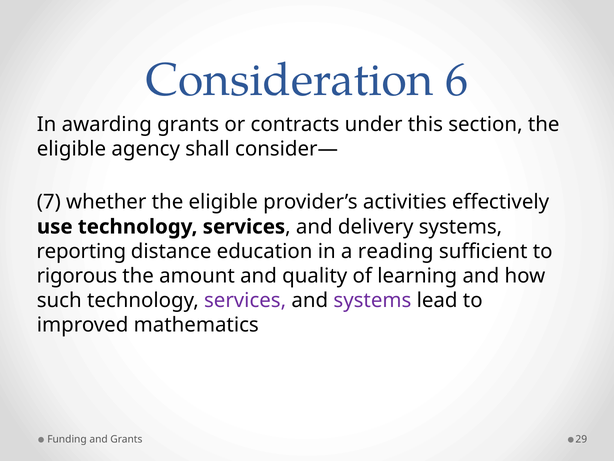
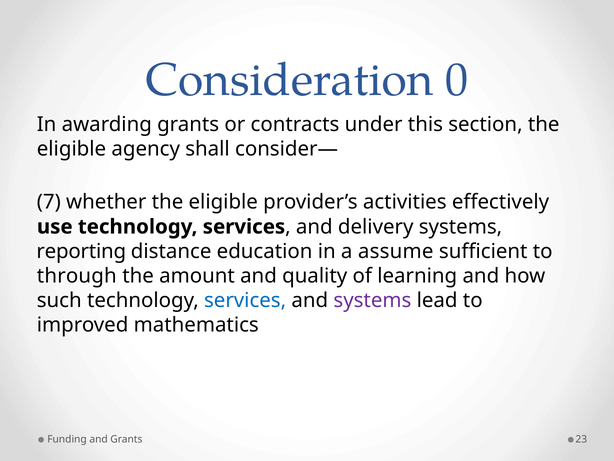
6: 6 -> 0 (457, 80)
reading: reading -> assume (396, 251)
rigorous: rigorous -> through (77, 276)
services colour: purple -> blue (245, 300)
29: 29 -> 23 (581, 439)
